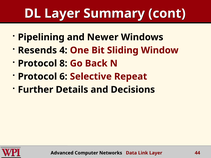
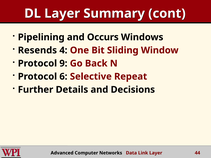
Newer: Newer -> Occurs (103, 37)
8: 8 -> 9 (63, 63)
